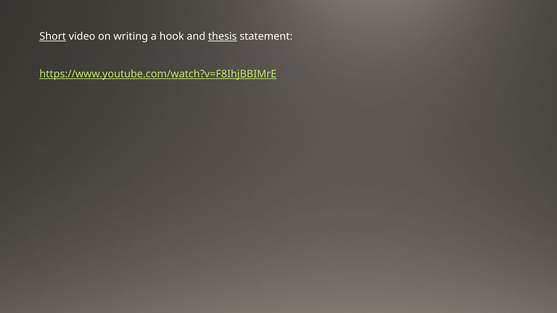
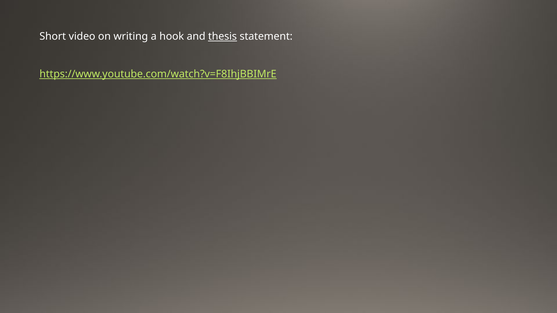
Short underline: present -> none (53, 37)
